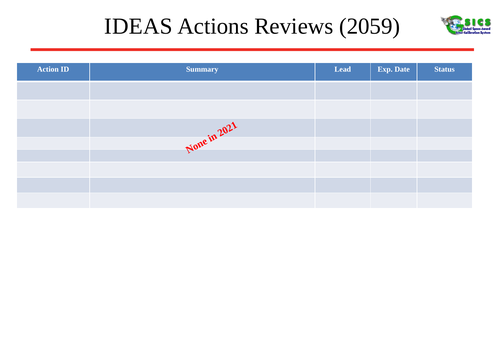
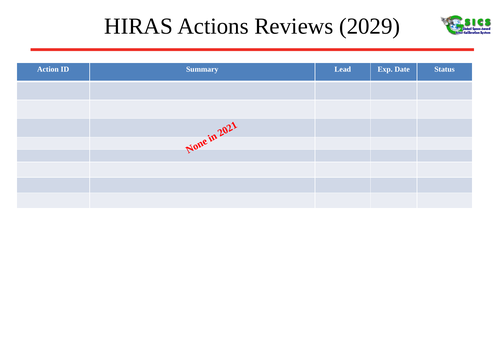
IDEAS: IDEAS -> HIRAS (139, 26)
2059: 2059 -> 2029 (370, 26)
